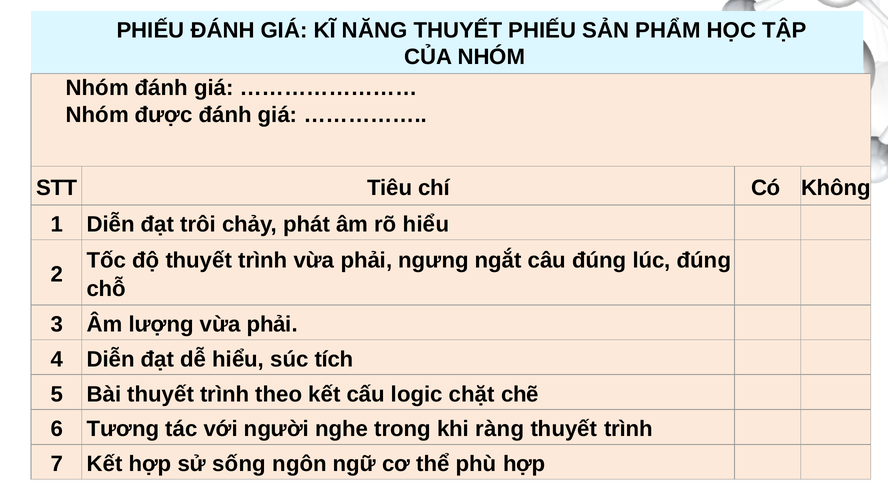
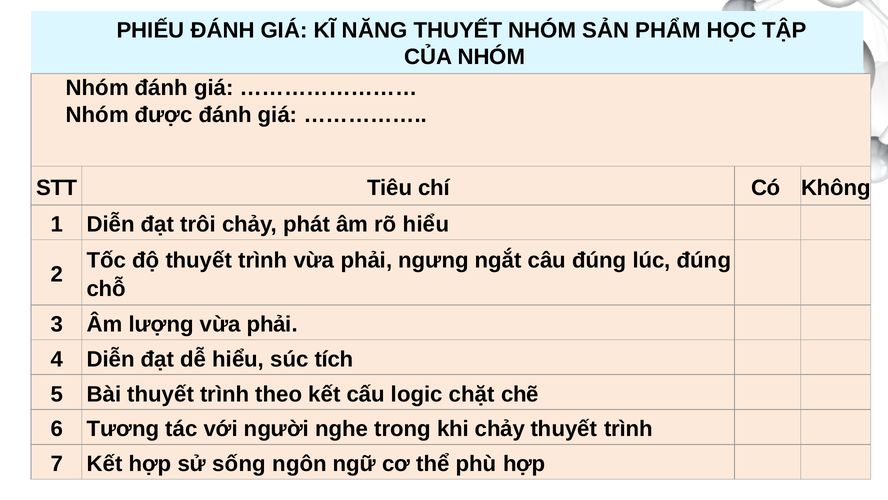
THUYẾT PHIẾU: PHIẾU -> NHÓM (542, 30)
khi ràng: ràng -> chảy (500, 429)
